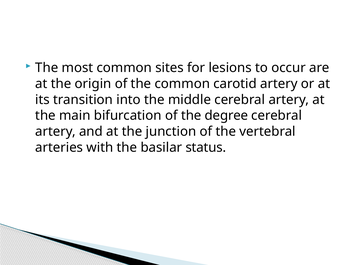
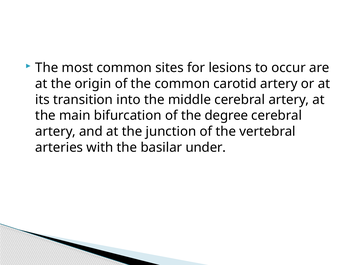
status: status -> under (206, 147)
